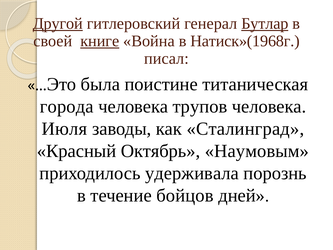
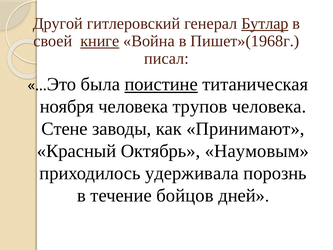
Другой underline: present -> none (58, 23)
Натиск»(1968г: Натиск»(1968г -> Пишет»(1968г (245, 41)
поистине underline: none -> present (161, 84)
города: города -> ноября (67, 106)
Июля: Июля -> Стене (65, 129)
Сталинград: Сталинград -> Принимают (245, 129)
